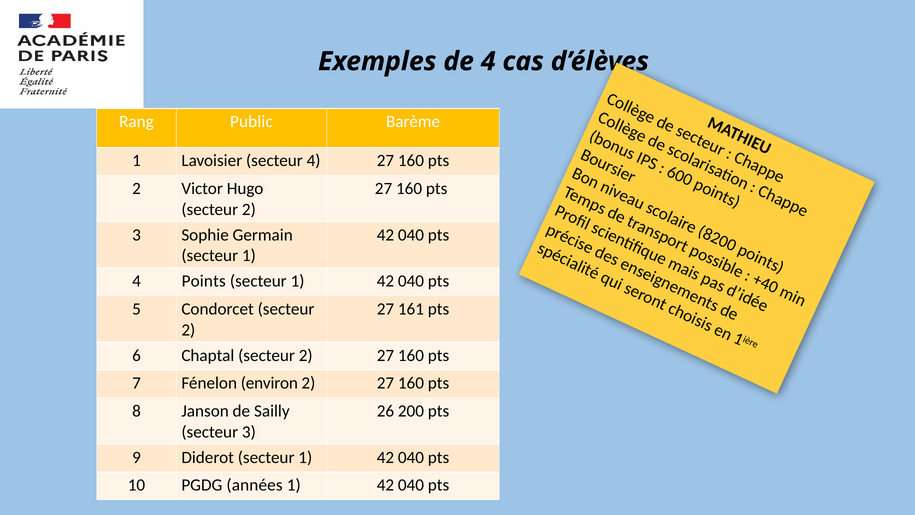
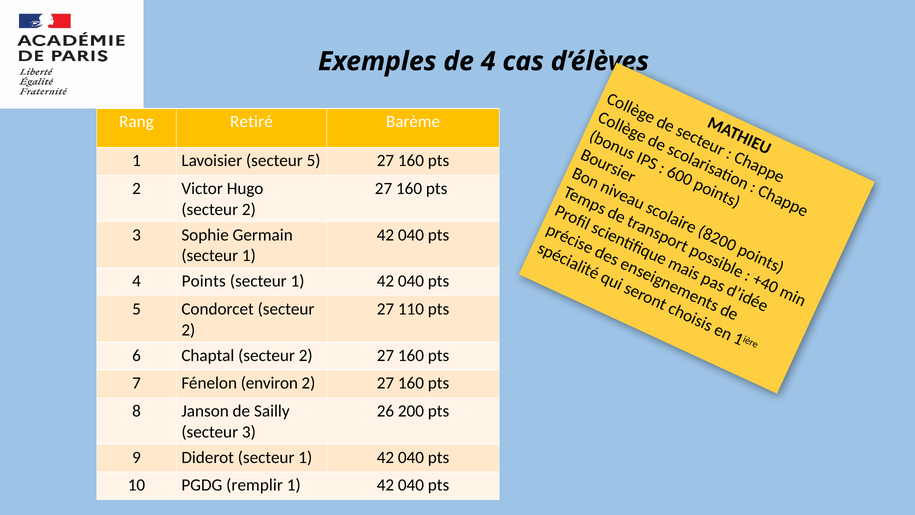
Public: Public -> Retiré (251, 122)
secteur 4: 4 -> 5 (314, 161)
161: 161 -> 110 (411, 309)
années: années -> remplir (255, 485)
